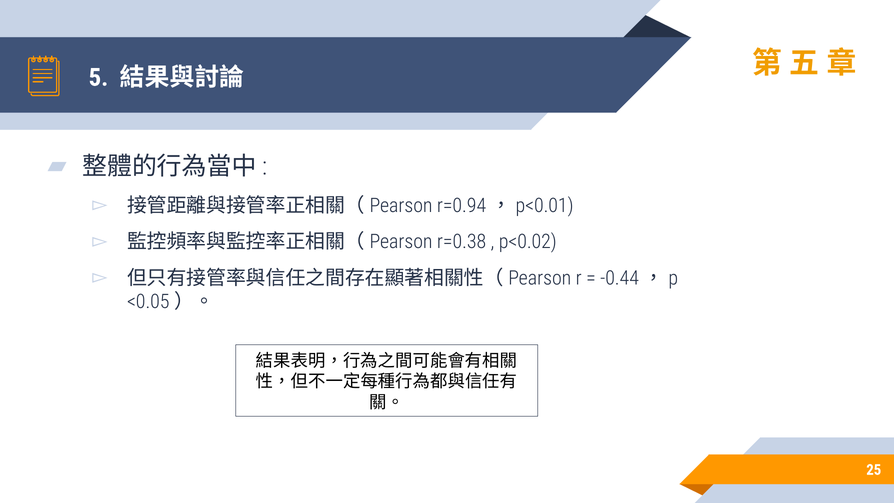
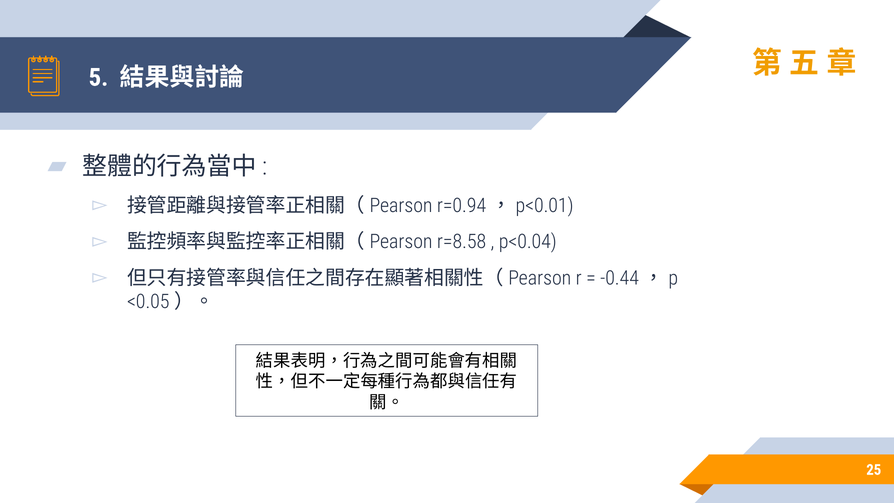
r=0.38: r=0.38 -> r=8.58 (462, 242)
p<0.02: p<0.02 -> p<0.04 (528, 242)
